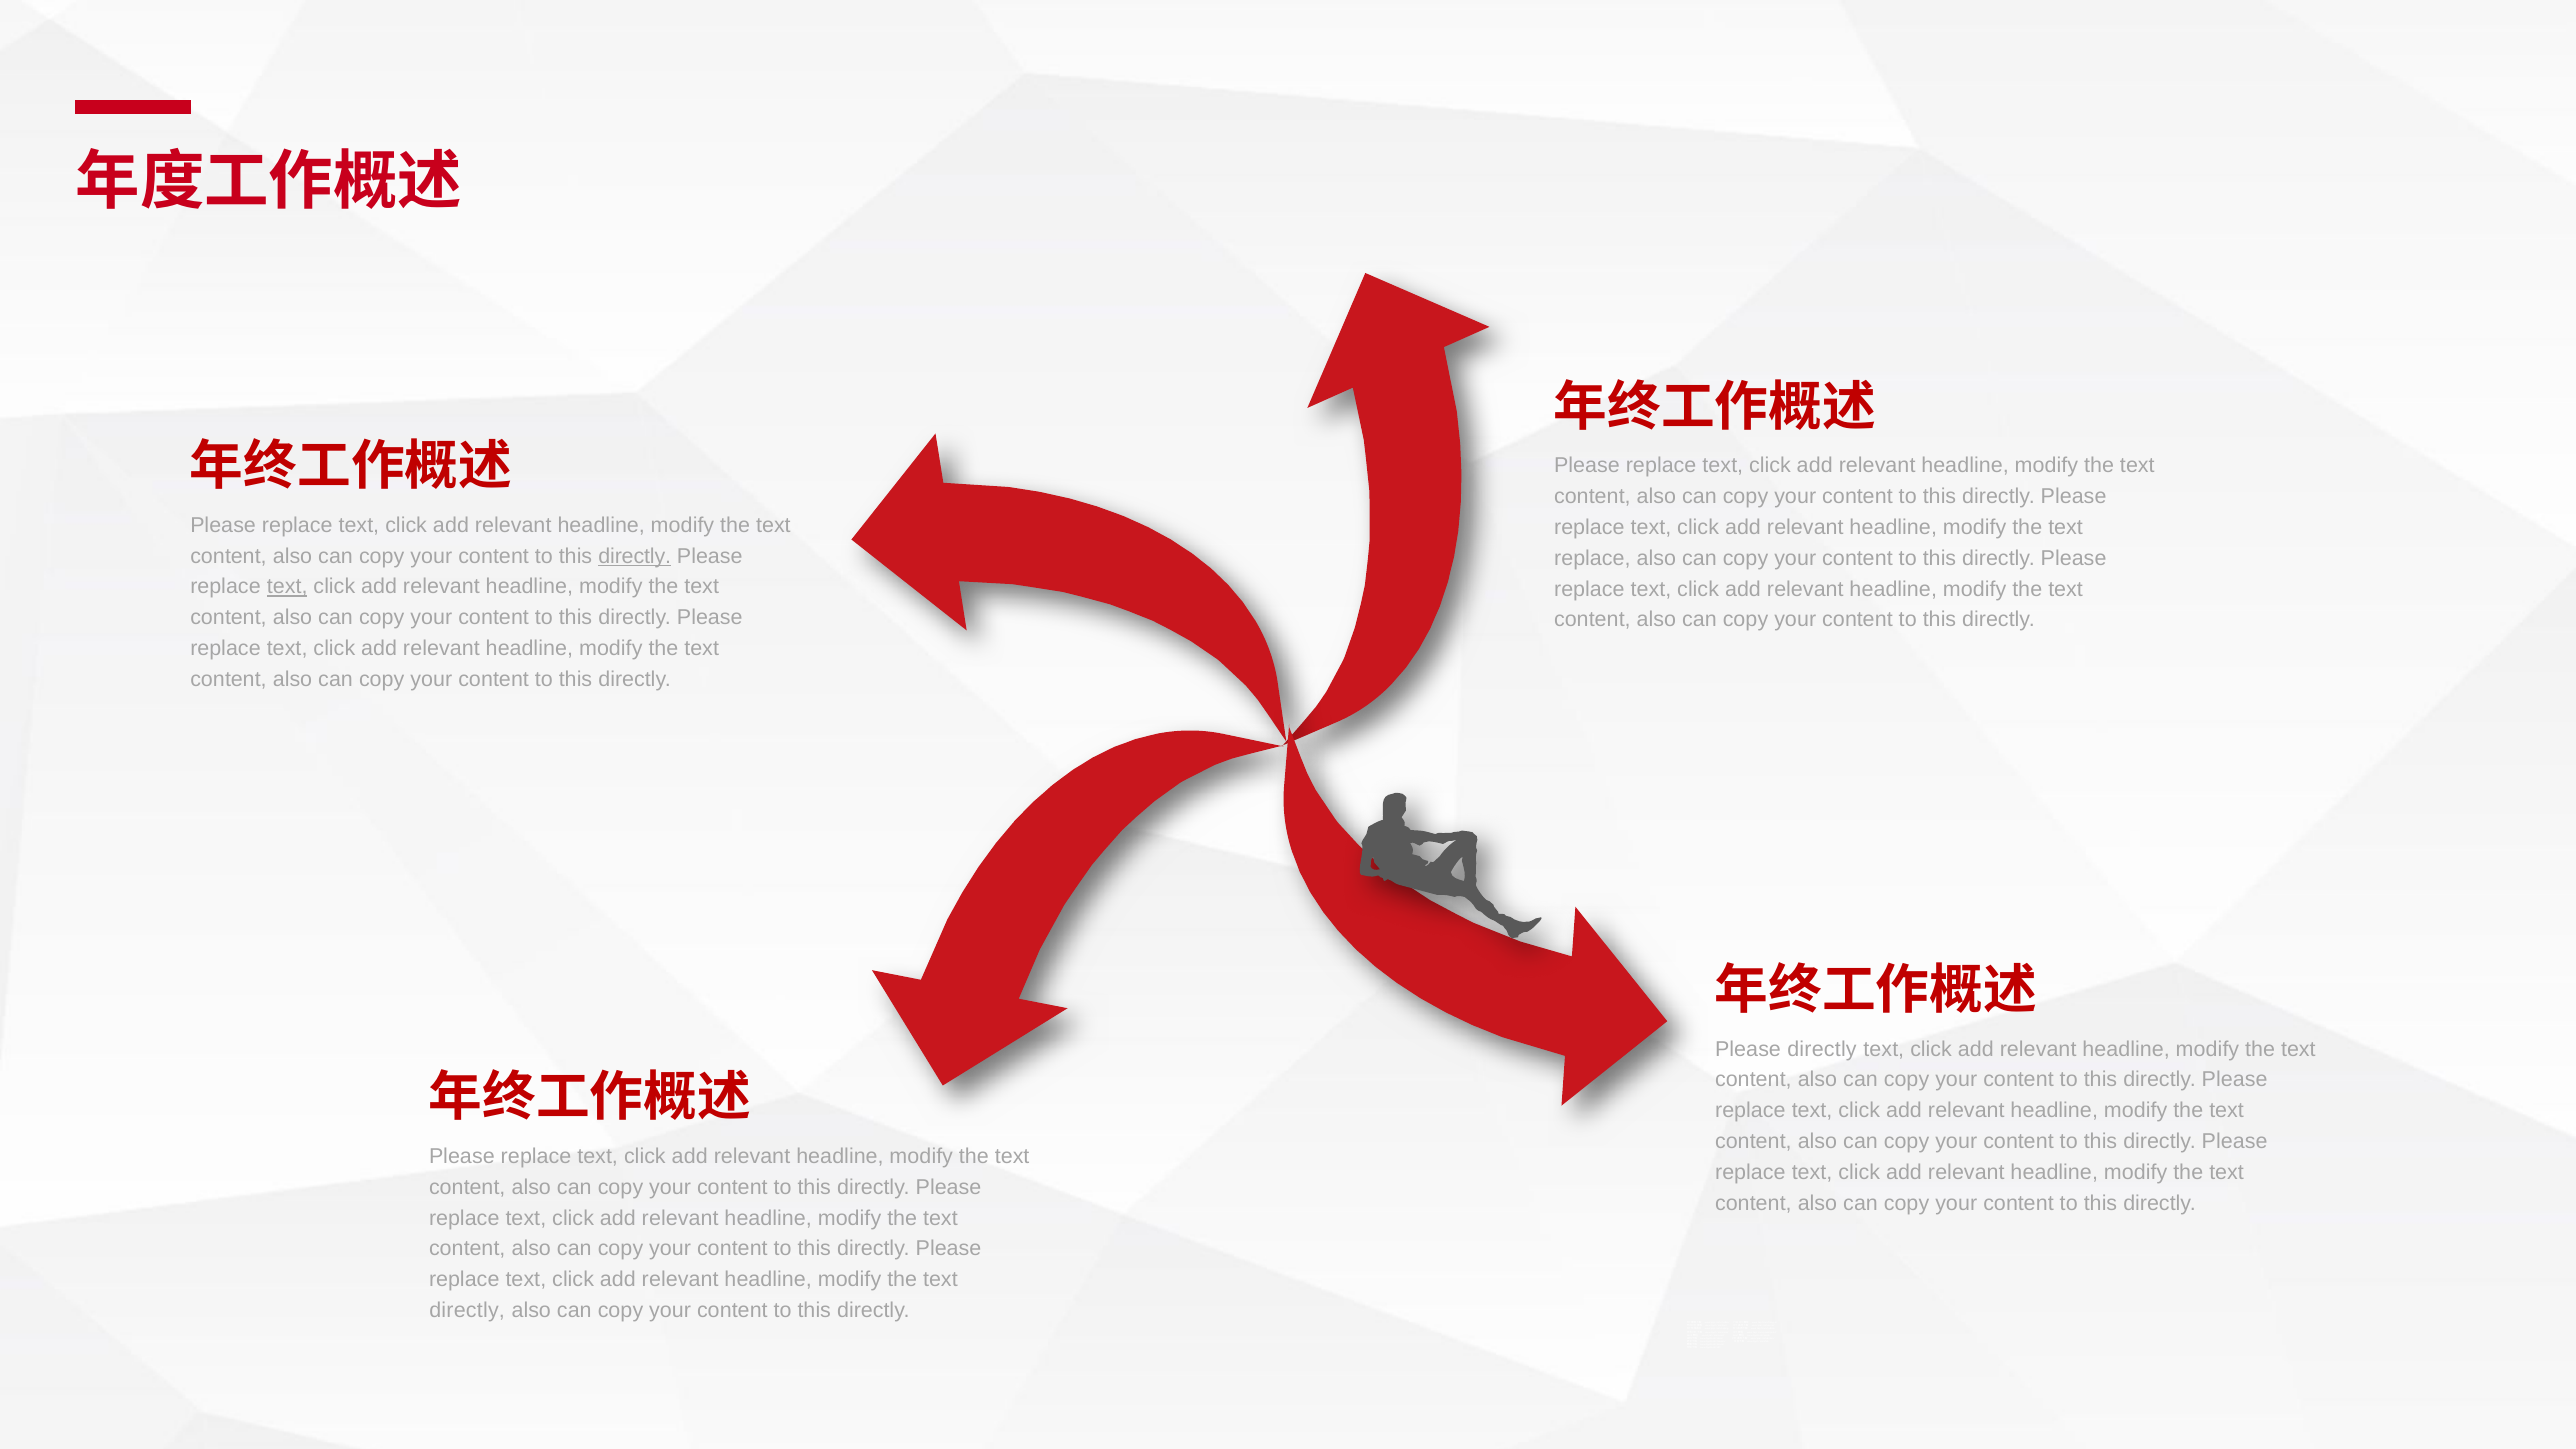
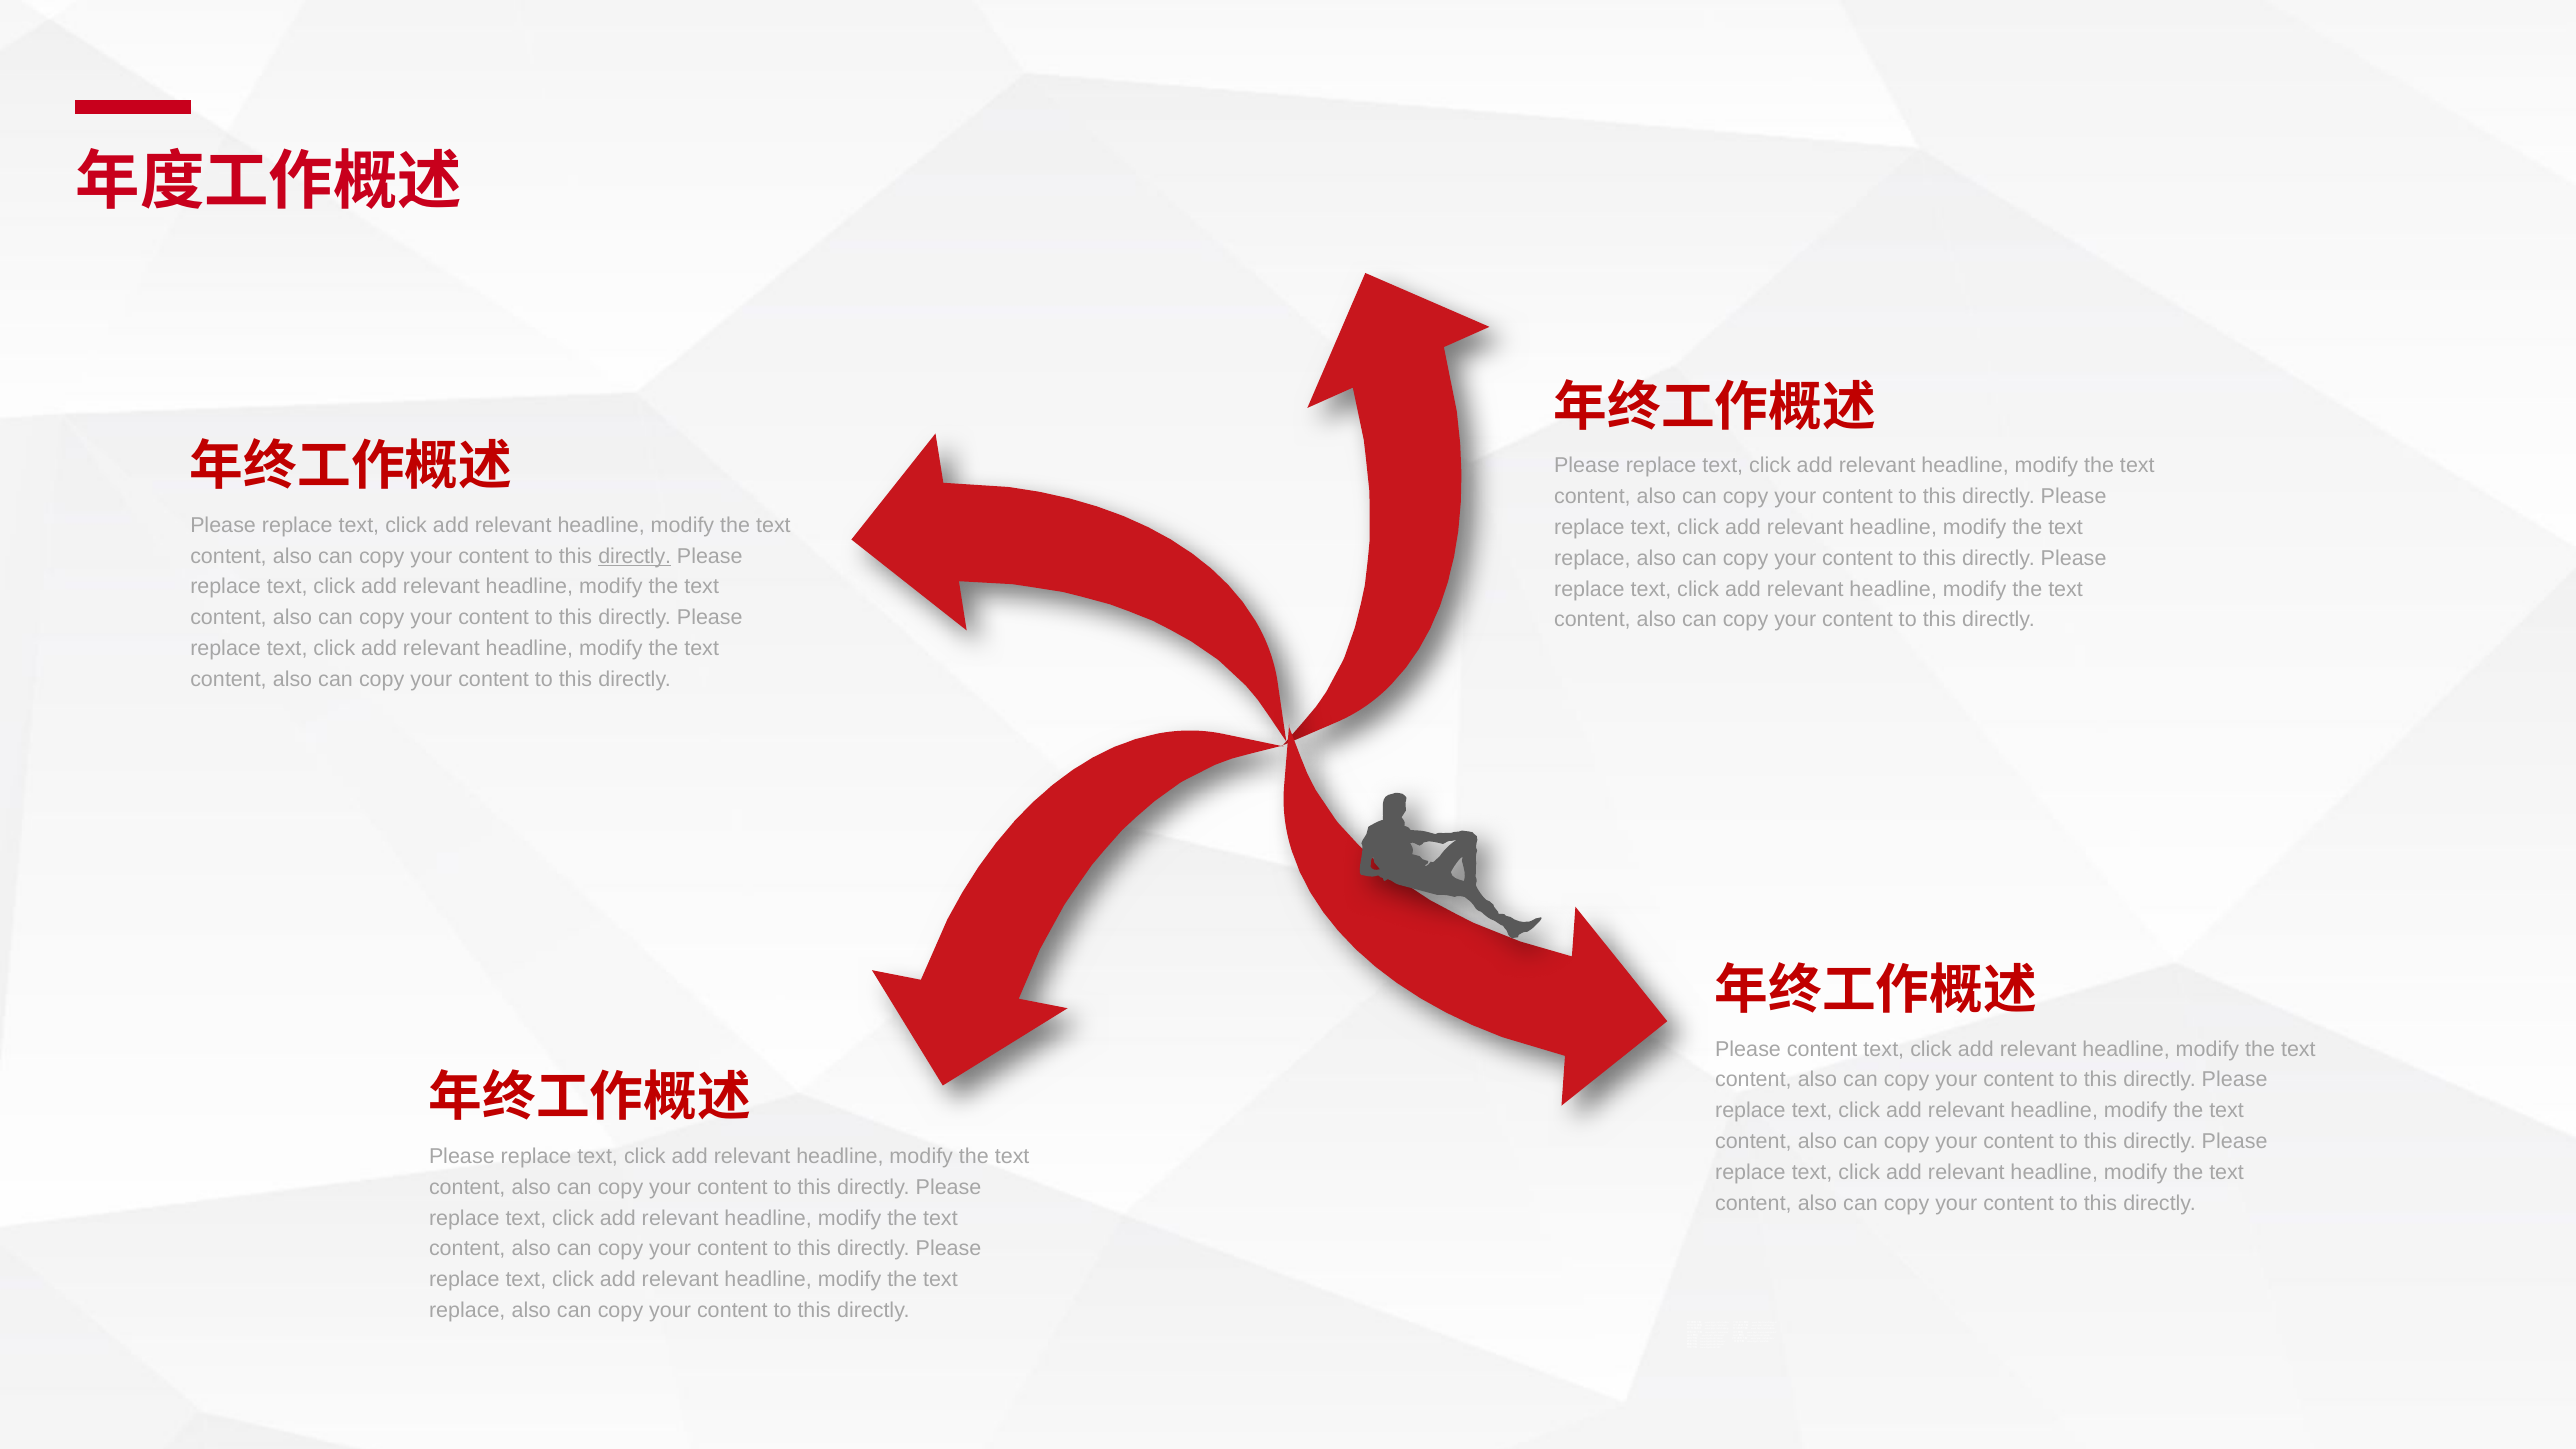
text underline: present -> none (287, 587)
Please directly: directly -> content (1822, 1049)
directly: directly -> replace (467, 1310)
